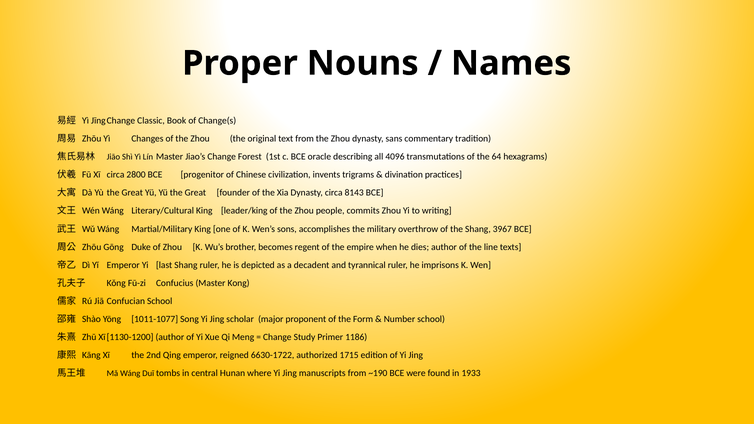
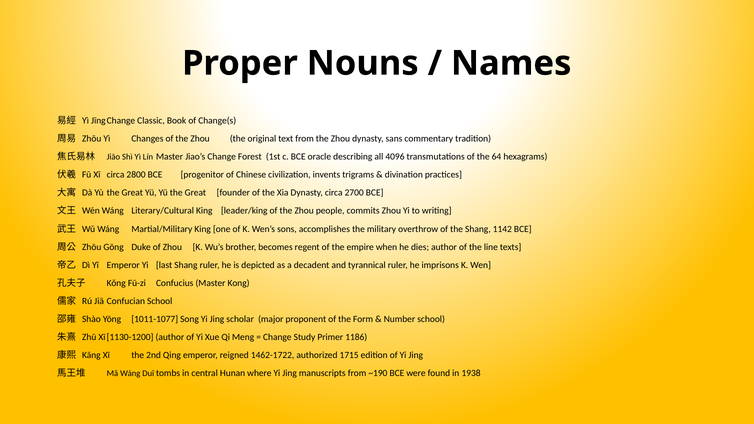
8143: 8143 -> 2700 (354, 193)
3967: 3967 -> 1142 (502, 229)
6630-1722: 6630-1722 -> 1462-1722 (273, 355)
1933: 1933 -> 1938 (471, 373)
